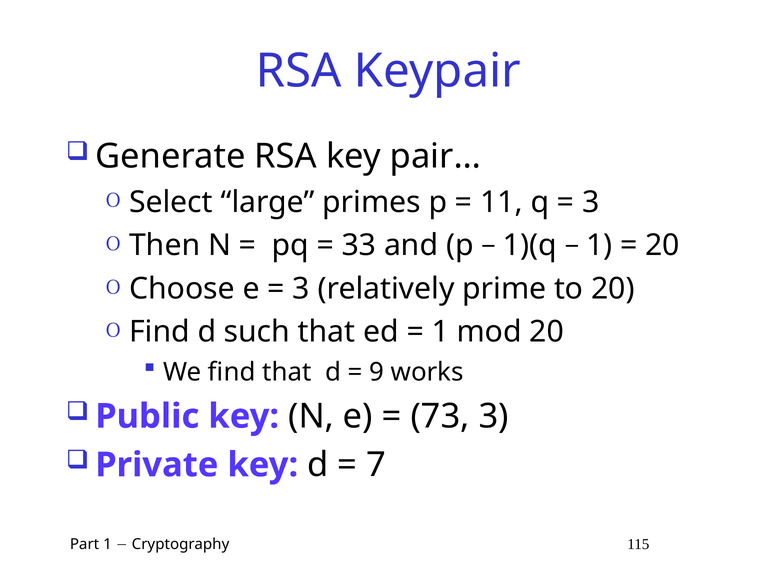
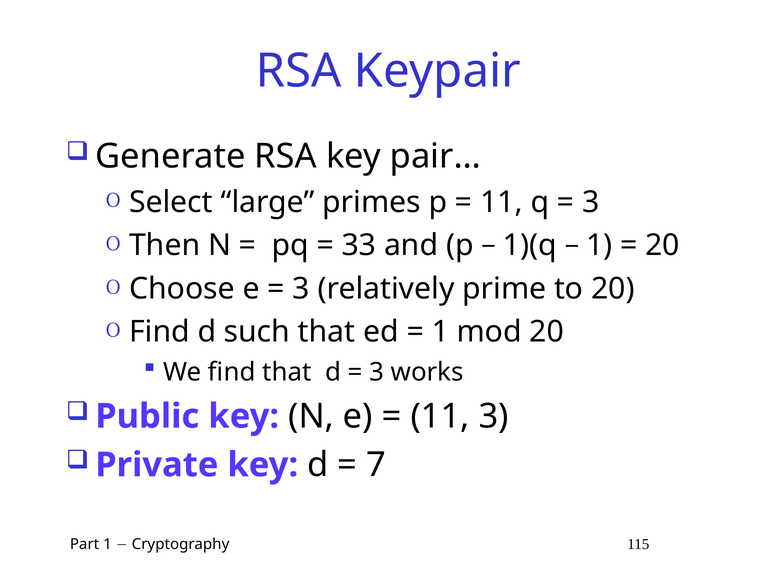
9: 9 -> 3 (377, 373)
73: 73 -> 11 (440, 417)
